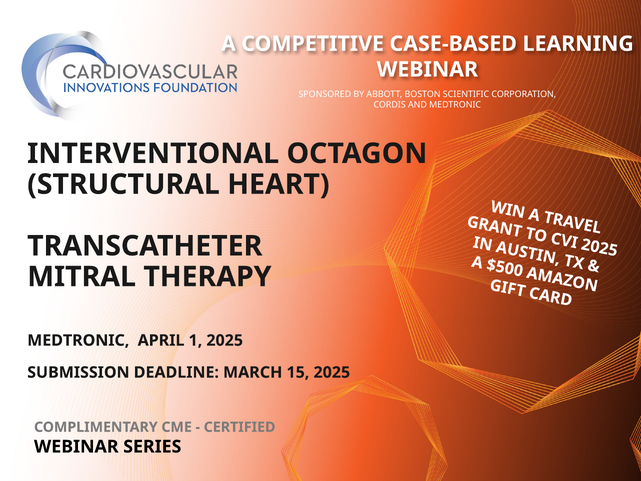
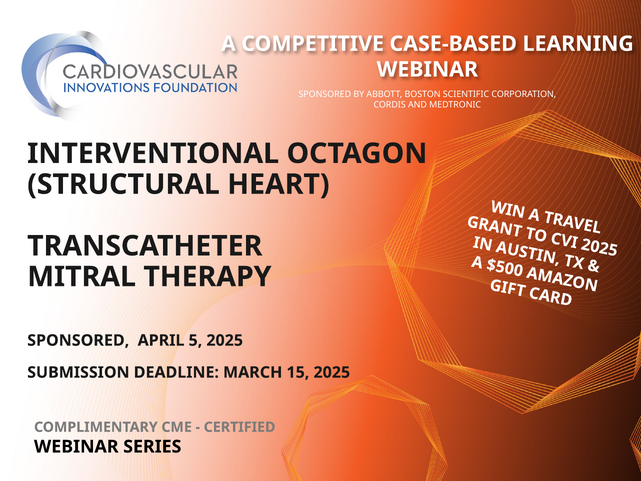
MEDTRONIC: MEDTRONIC -> SPONSORED (78, 340)
APRIL 1: 1 -> 5 (195, 340)
